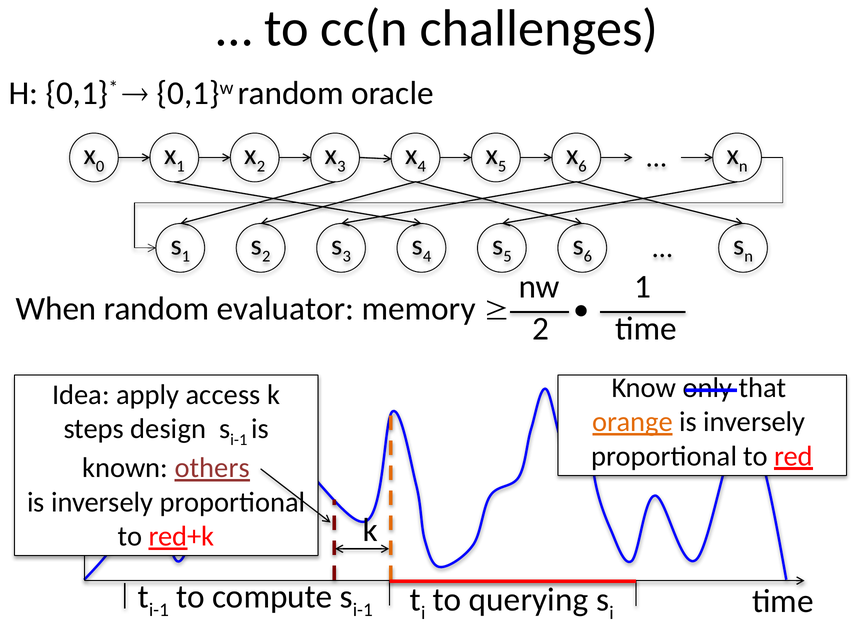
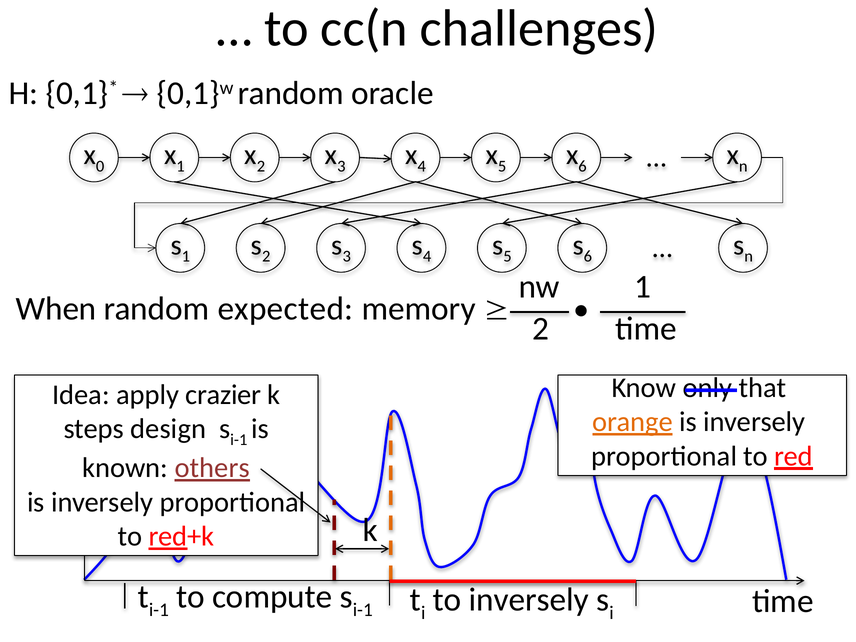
evaluator: evaluator -> expected (285, 309)
access: access -> crazier (223, 395)
to querying: querying -> inversely (529, 600)
